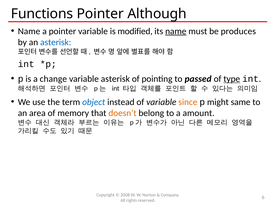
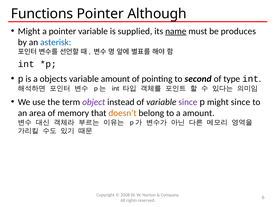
Name: Name -> Might (29, 31)
modified: modified -> supplied (135, 31)
change: change -> objects (53, 79)
variable asterisk: asterisk -> amount (115, 79)
passed: passed -> second (198, 79)
type underline: present -> none (232, 79)
object colour: blue -> purple (94, 102)
since colour: orange -> purple (188, 102)
might same: same -> since (241, 102)
